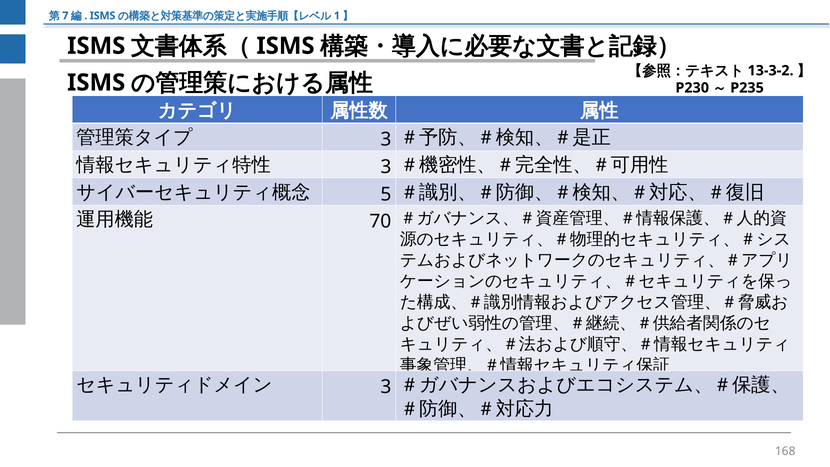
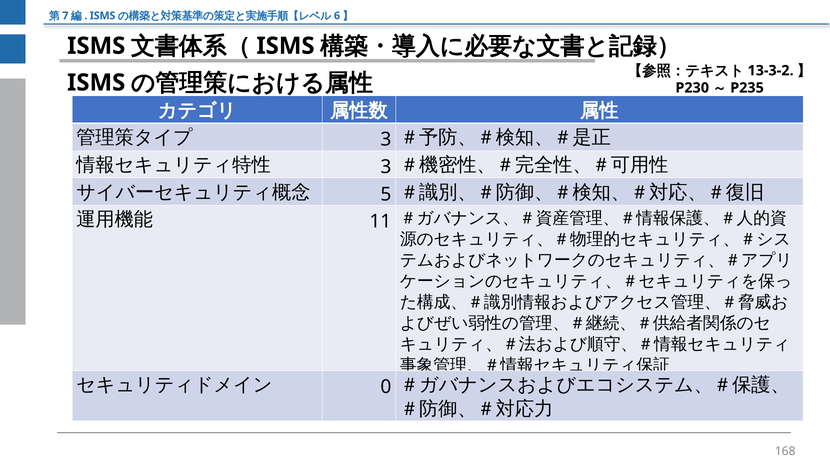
1: 1 -> 6 (337, 16)
70: 70 -> 11 (380, 222)
3: 3 -> 0 (386, 387)
